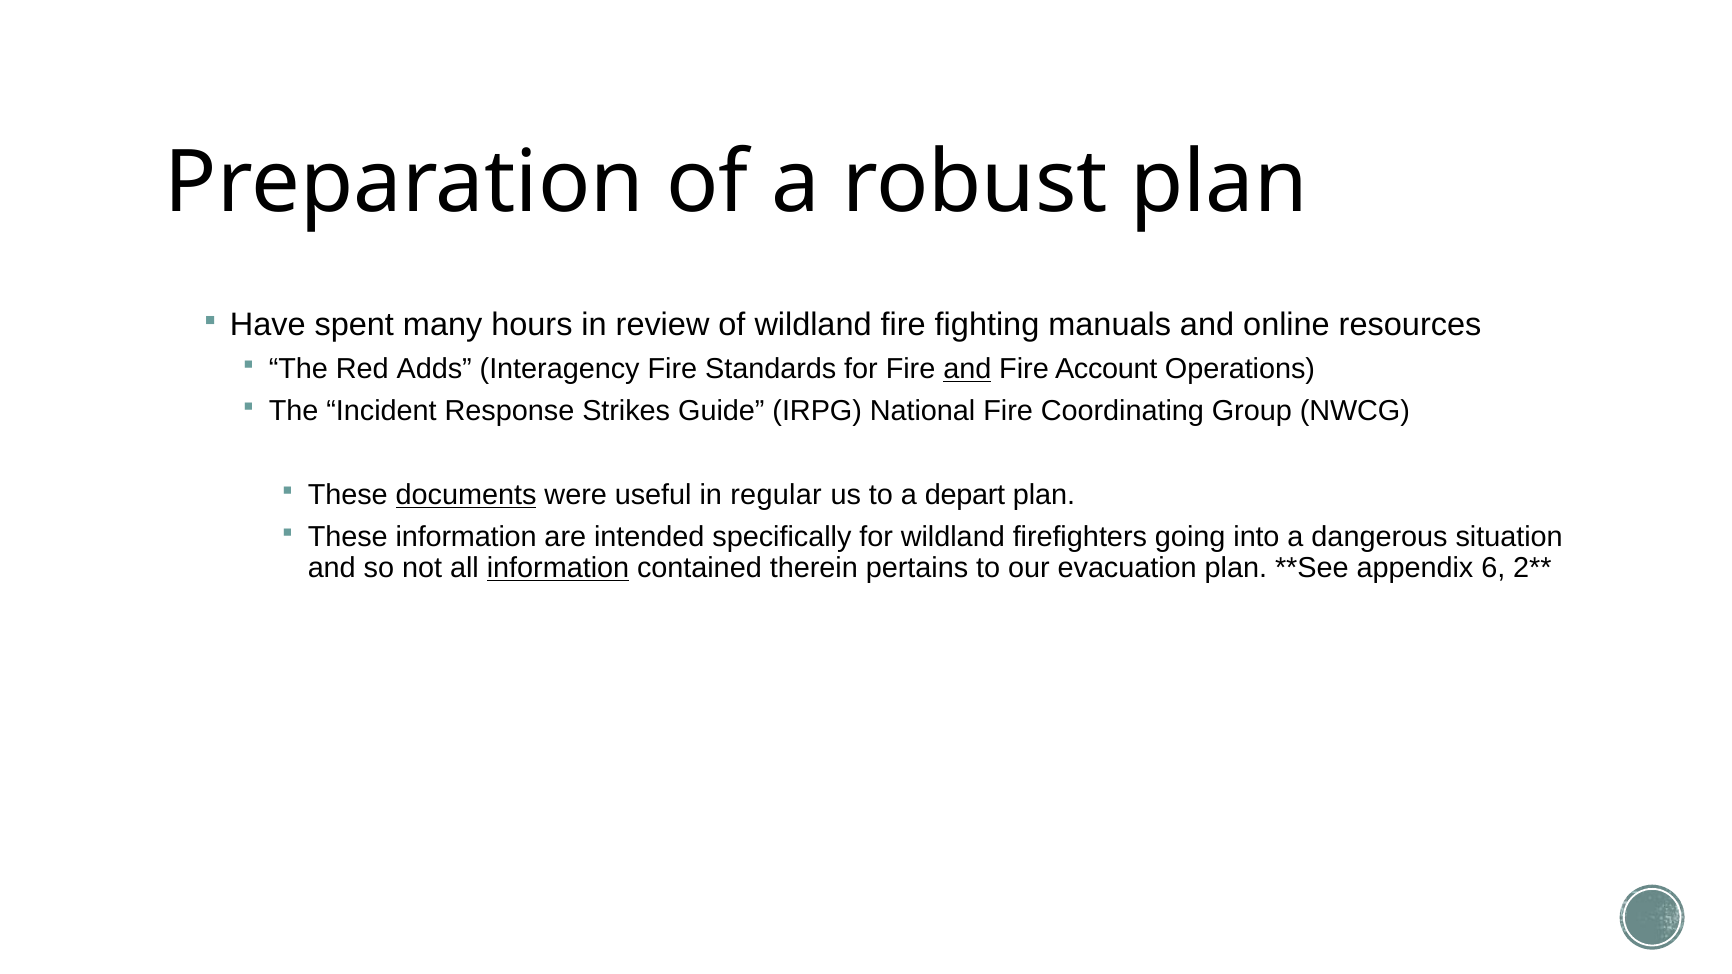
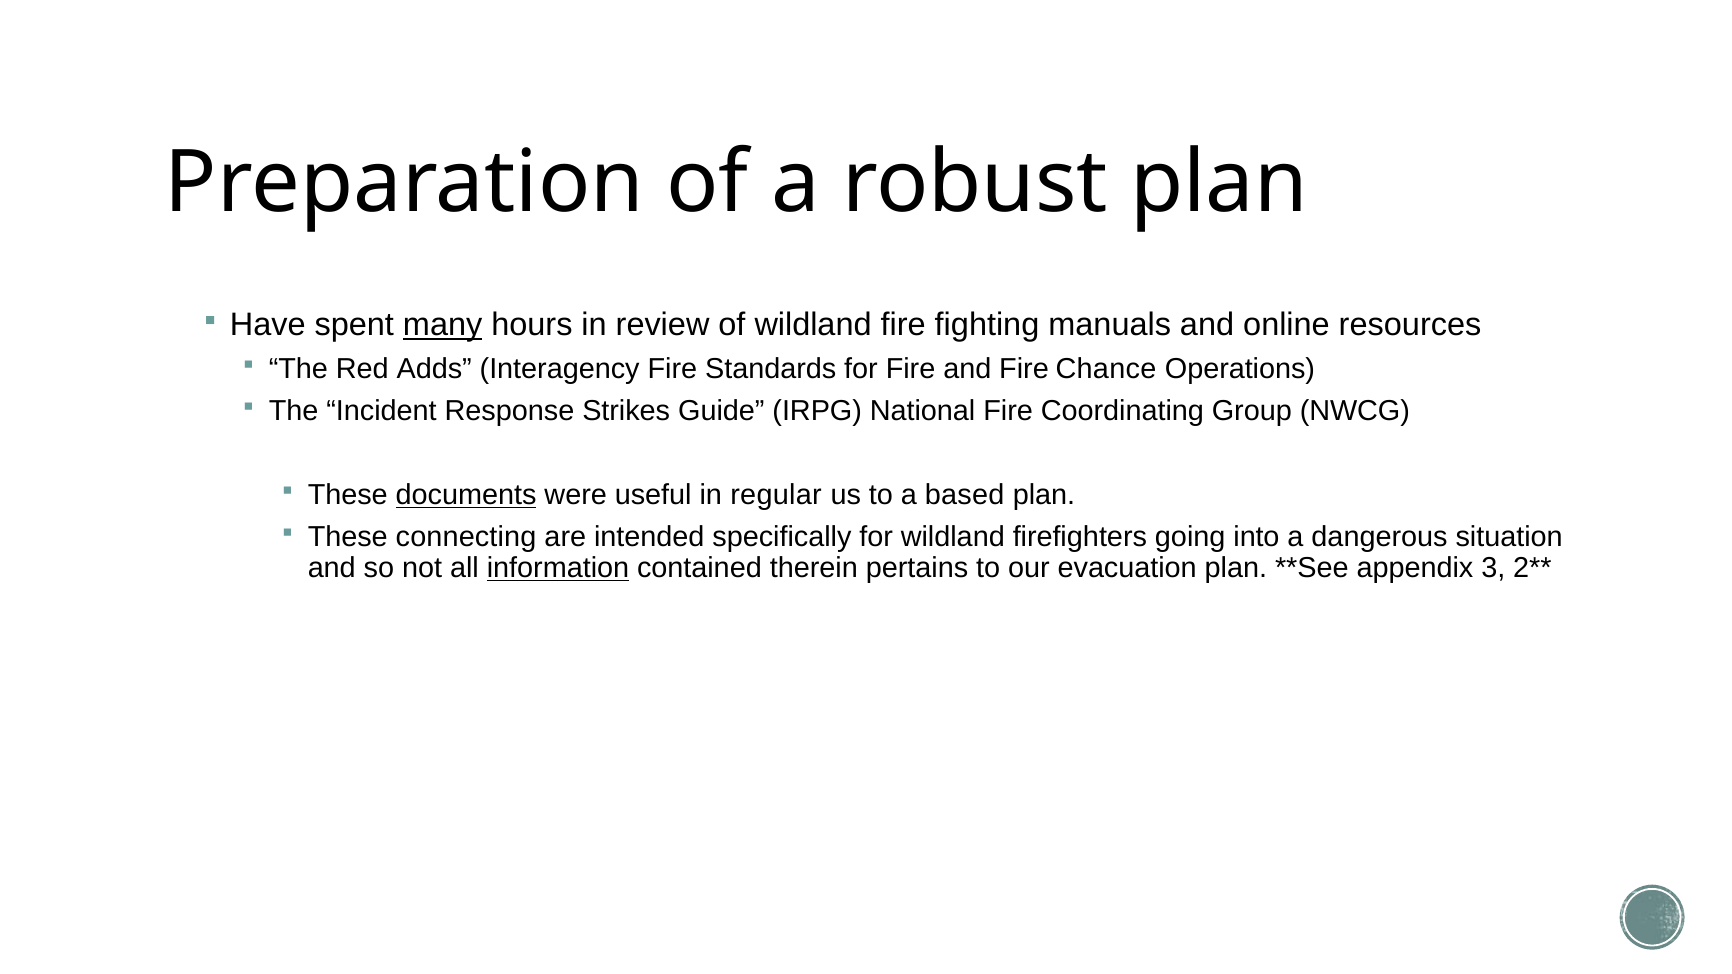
many underline: none -> present (443, 325)
and underline: present -> none (967, 369)
Account: Account -> Chance (1106, 369)
depart: depart -> based (965, 495)
These information: information -> connecting (466, 537)
6: 6 -> 3 (1493, 568)
